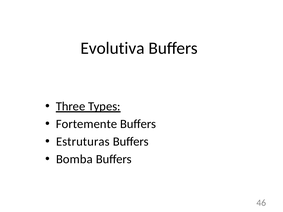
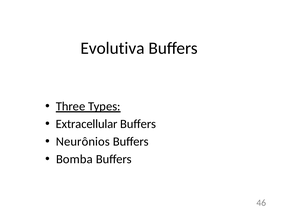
Fortemente: Fortemente -> Extracellular (87, 124)
Estruturas: Estruturas -> Neurônios (83, 142)
